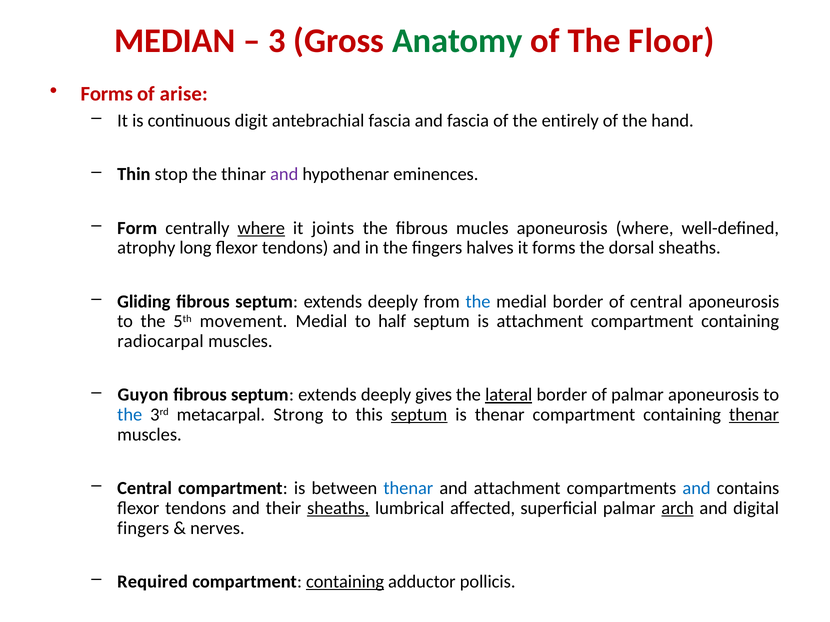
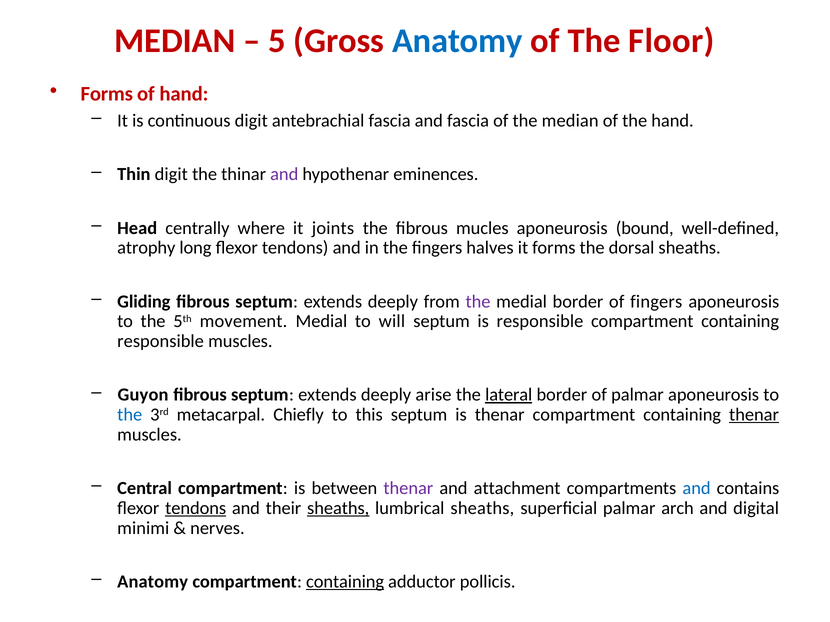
3: 3 -> 5 (277, 41)
Anatomy colour: green -> blue (457, 41)
of arise: arise -> hand (184, 94)
the entirely: entirely -> median (570, 121)
Thin stop: stop -> digit (171, 174)
Form: Form -> Head (137, 228)
where underline: present -> none (261, 228)
aponeurosis where: where -> bound (645, 228)
the colour: blue -> purple (478, 302)
of central: central -> fingers (656, 302)
half: half -> will (392, 322)
is attachment: attachment -> responsible (540, 322)
radiocarpal: radiocarpal -> responsible (161, 341)
gives: gives -> arise (433, 395)
Strong: Strong -> Chiefly (299, 415)
septum underline: present -> none (419, 415)
thenar colour: blue -> purple (408, 489)
tendons underline: none -> present (196, 508)
lumbrical affected: affected -> sheaths (482, 508)
arch underline: present -> none (678, 508)
fingers: fingers -> minimi (143, 528)
Required: Required -> Anatomy (153, 582)
